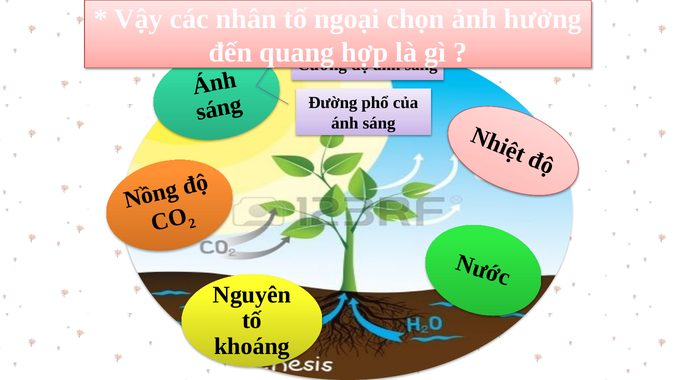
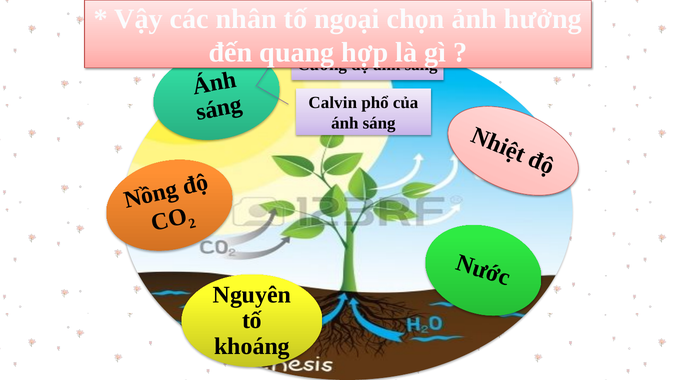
Đường: Đường -> Calvin (333, 103)
